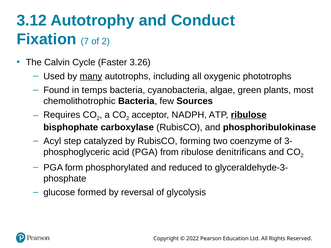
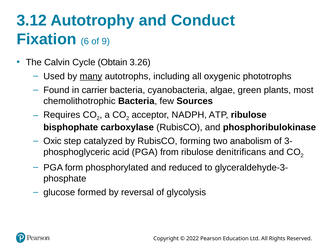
7: 7 -> 6 (85, 41)
of 2: 2 -> 9 (106, 41)
Faster: Faster -> Obtain (113, 62)
temps: temps -> carrier (95, 90)
ribulose underline: present -> none (249, 115)
Acyl: Acyl -> Oxic (52, 141)
coenzyme: coenzyme -> anabolism (251, 141)
